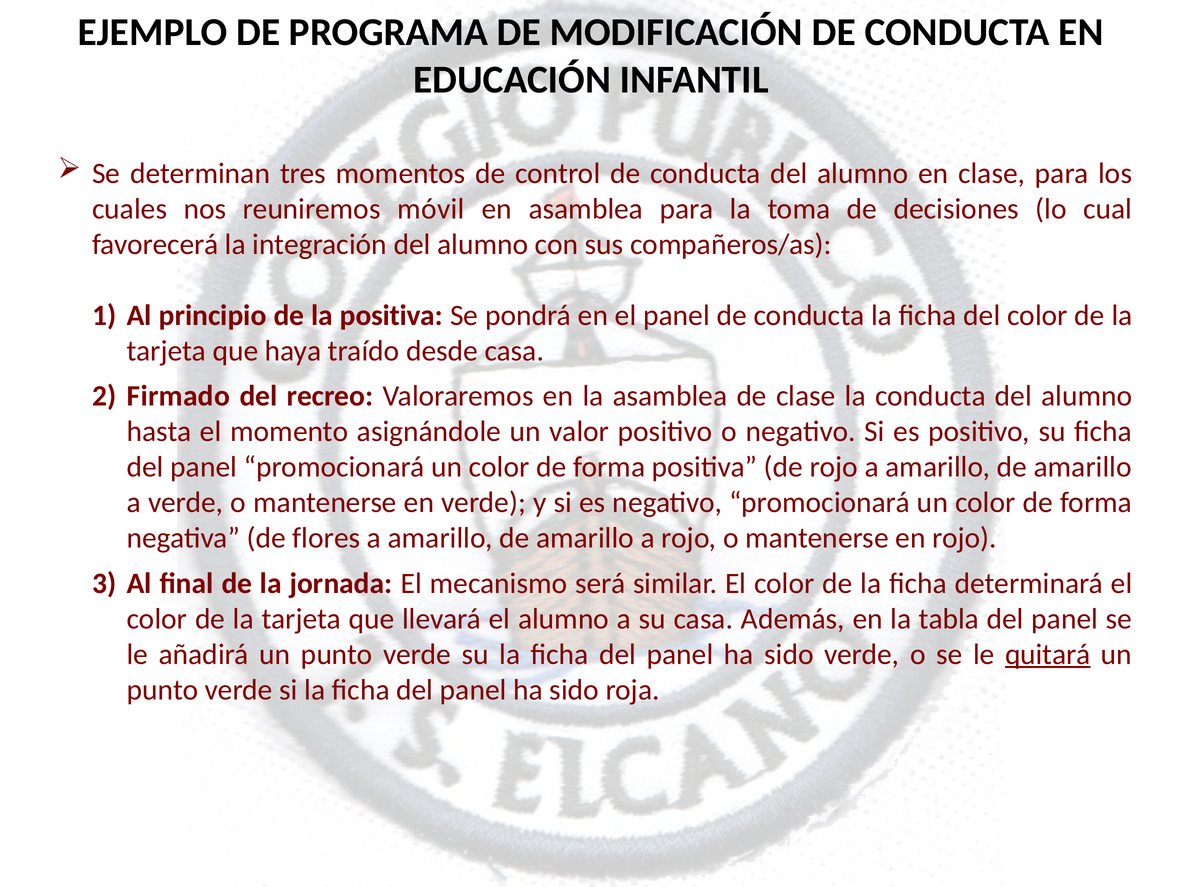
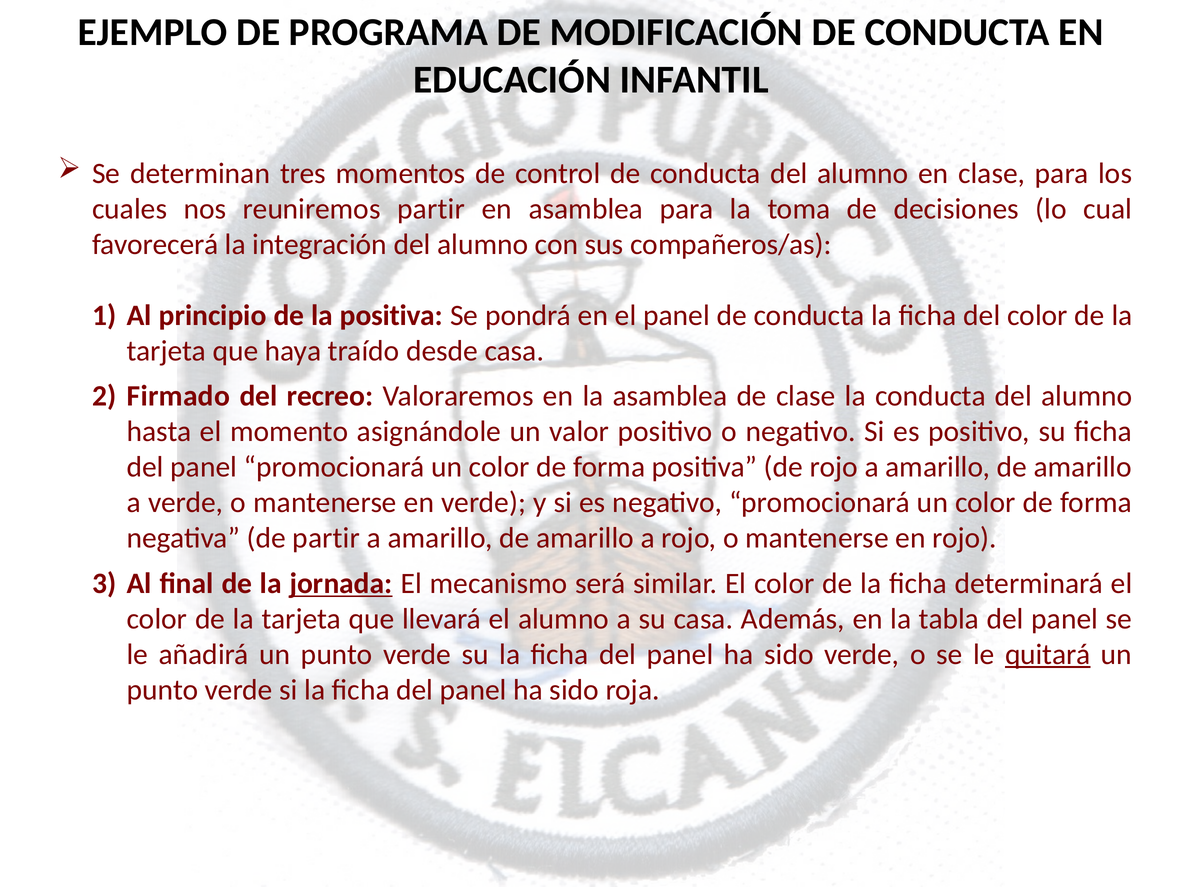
reuniremos móvil: móvil -> partir (431, 209)
de flores: flores -> partir (326, 538)
jornada underline: none -> present (341, 583)
